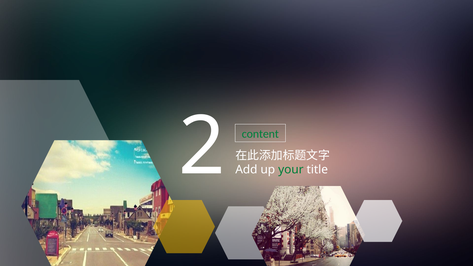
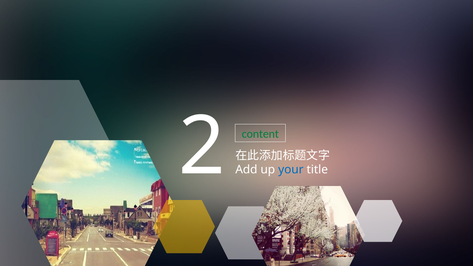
your colour: green -> blue (291, 170)
